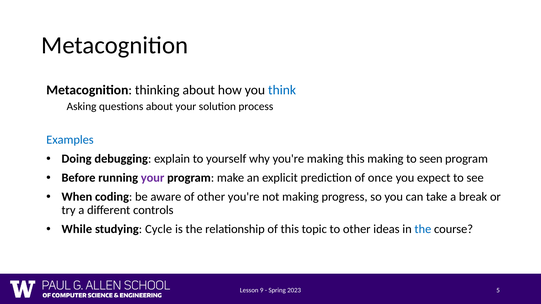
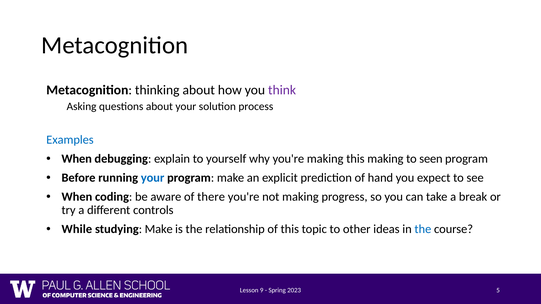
think colour: blue -> purple (282, 90)
Doing: Doing -> When (77, 159)
your colour: purple -> blue (153, 178)
once: once -> hand (380, 178)
of other: other -> there (211, 197)
studying Cycle: Cycle -> Make (159, 229)
